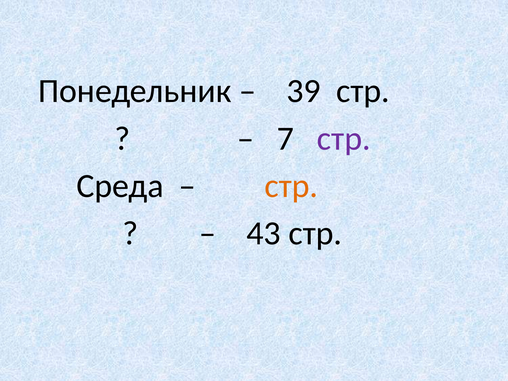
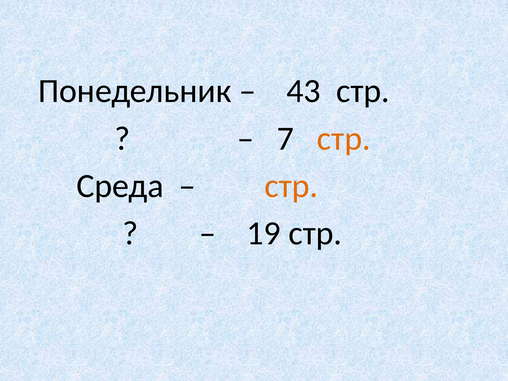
39: 39 -> 43 (304, 91)
стр colour: purple -> orange (344, 139)
43: 43 -> 19 (264, 233)
